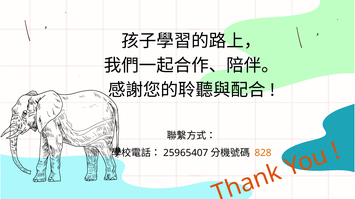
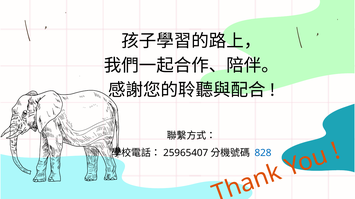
828 colour: orange -> blue (263, 153)
